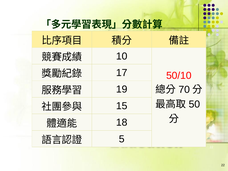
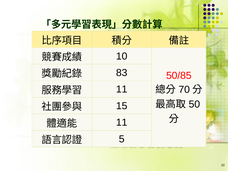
17: 17 -> 83 (122, 73)
50/10: 50/10 -> 50/85 (179, 76)
19: 19 -> 11 (122, 89)
18: 18 -> 11 (122, 122)
